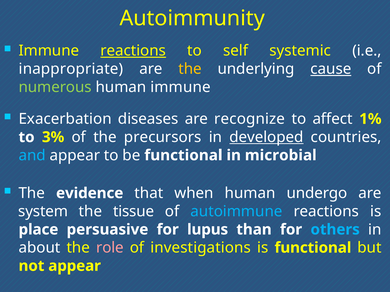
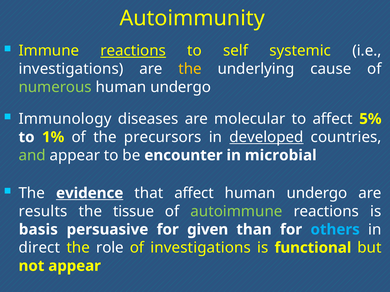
inappropriate: inappropriate -> investigations (71, 69)
cause underline: present -> none (331, 69)
immune: immune -> undergo (181, 87)
Exacerbation: Exacerbation -> Immunology (65, 119)
recognize: recognize -> molecular (250, 119)
1%: 1% -> 5% (370, 119)
3%: 3% -> 1% (53, 137)
and colour: light blue -> light green (32, 156)
be functional: functional -> encounter (183, 156)
evidence underline: none -> present (90, 193)
that when: when -> affect (194, 193)
system: system -> results (43, 212)
autoimmune colour: light blue -> light green (236, 212)
place: place -> basis (38, 230)
lupus: lupus -> given (208, 230)
about: about -> direct (39, 248)
role colour: pink -> white (110, 248)
